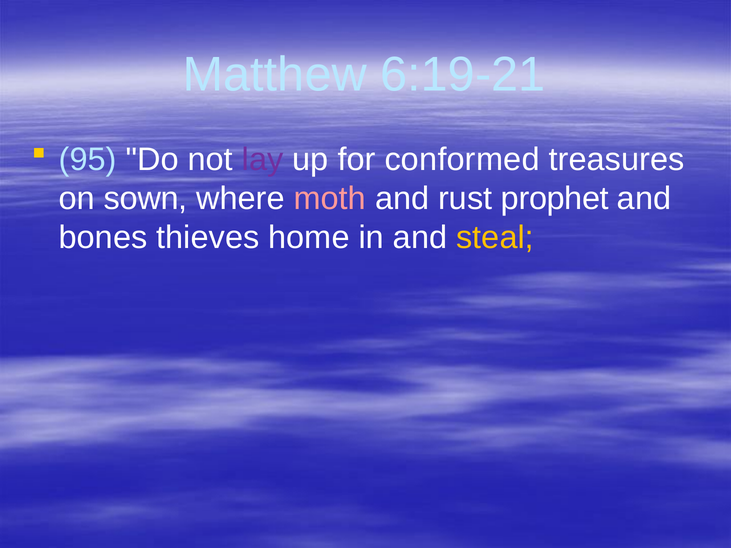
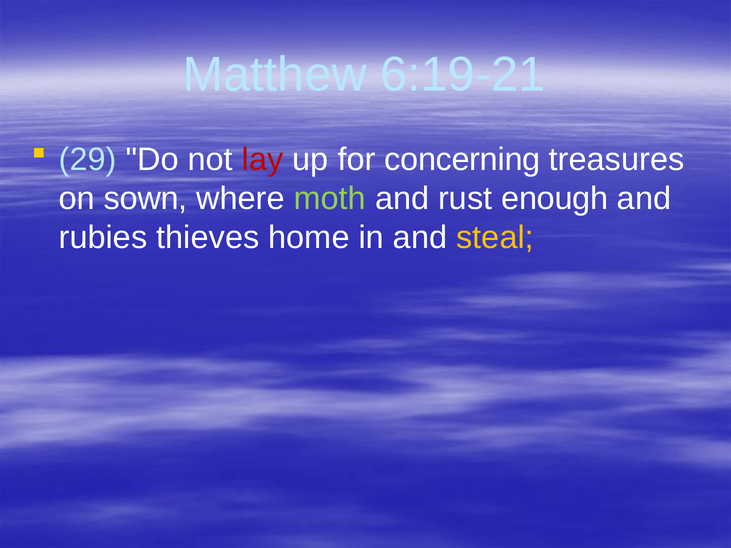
95: 95 -> 29 (88, 159)
lay colour: purple -> red (263, 159)
conformed: conformed -> concerning (462, 159)
moth colour: pink -> light green (330, 198)
prophet: prophet -> enough (555, 198)
bones: bones -> rubies (103, 237)
